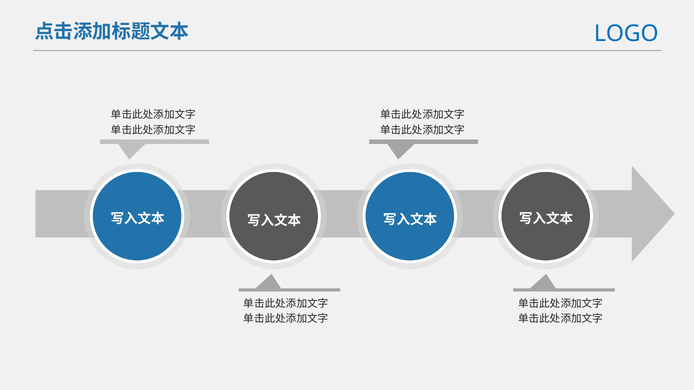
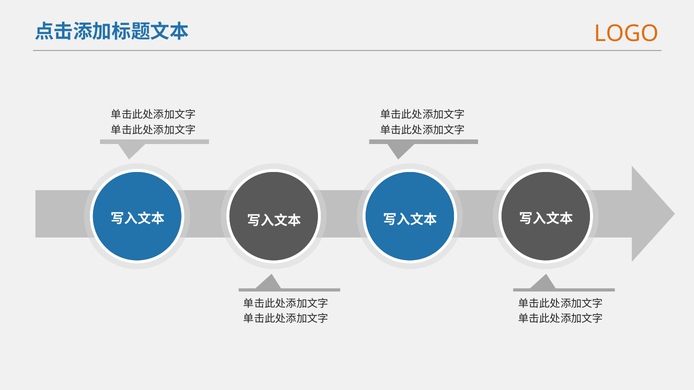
LOGO colour: blue -> orange (626, 34)
